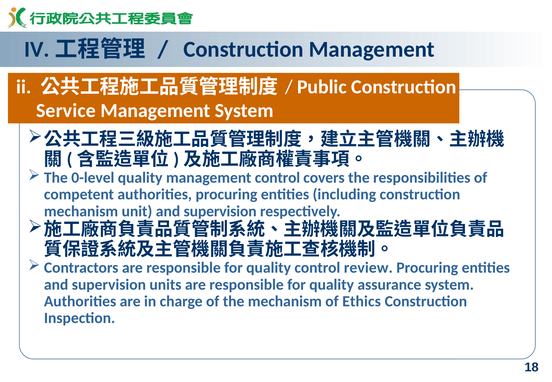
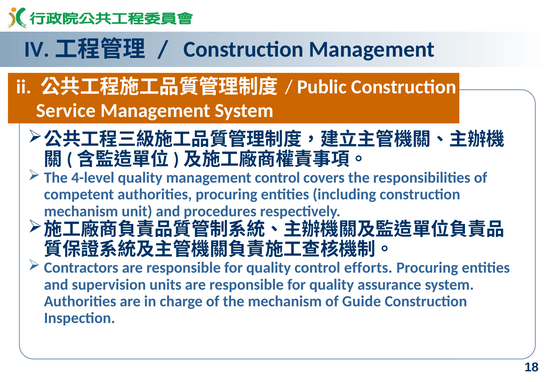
0-level: 0-level -> 4-level (93, 178)
unit and supervision: supervision -> procedures (220, 211)
review: review -> efforts (368, 268)
Ethics: Ethics -> Guide (362, 301)
